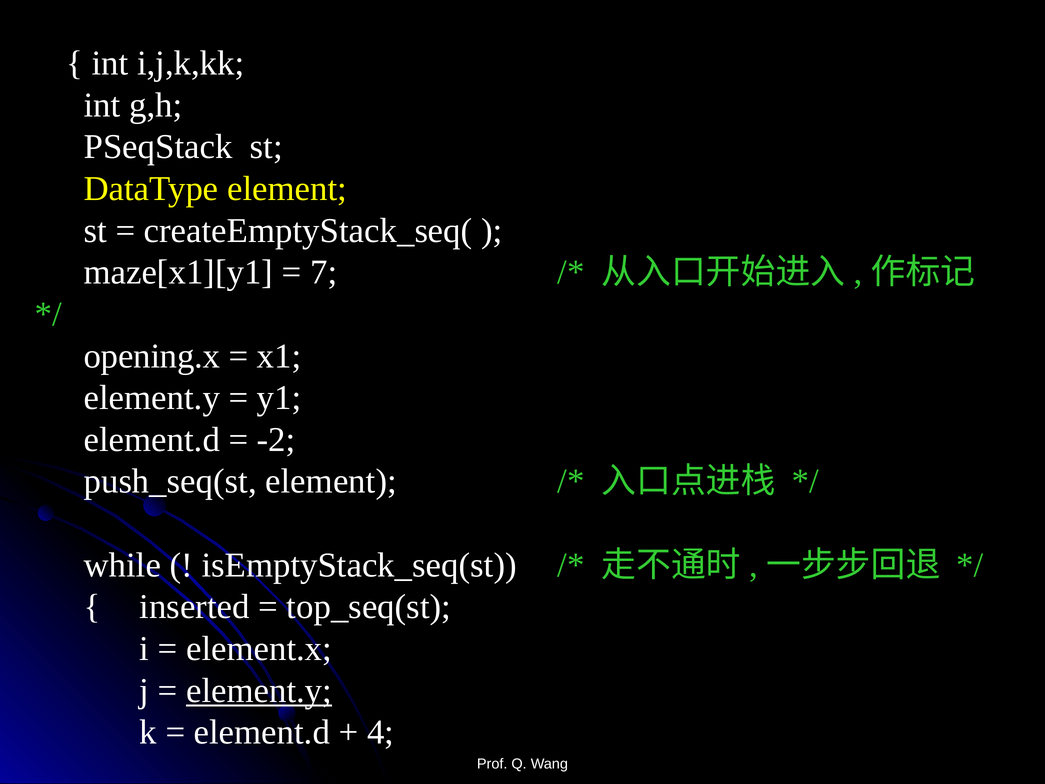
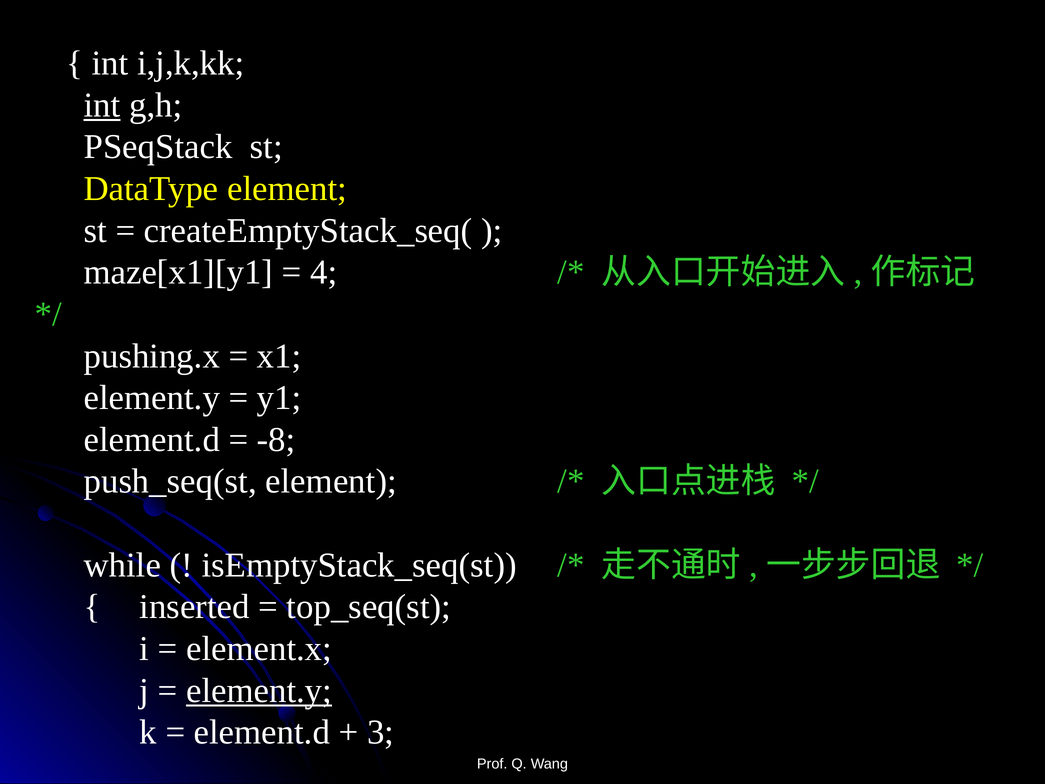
int underline: none -> present (102, 105)
7: 7 -> 4 (324, 272)
opening.x: opening.x -> pushing.x (152, 356)
-2: -2 -> -8 (276, 439)
4: 4 -> 3 (381, 732)
